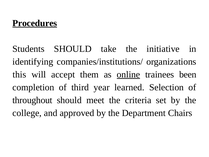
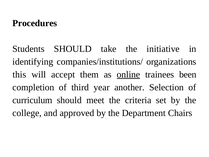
Procedures underline: present -> none (35, 23)
learned: learned -> another (129, 87)
throughout: throughout -> curriculum (32, 100)
